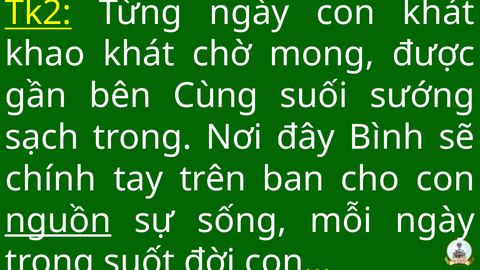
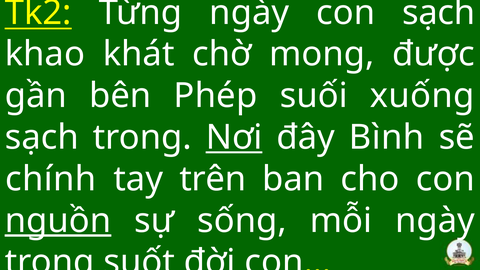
con khát: khát -> sạch (439, 13)
Cùng: Cùng -> Phép (215, 96)
sướng: sướng -> xuống (422, 96)
Nơi underline: none -> present (234, 137)
